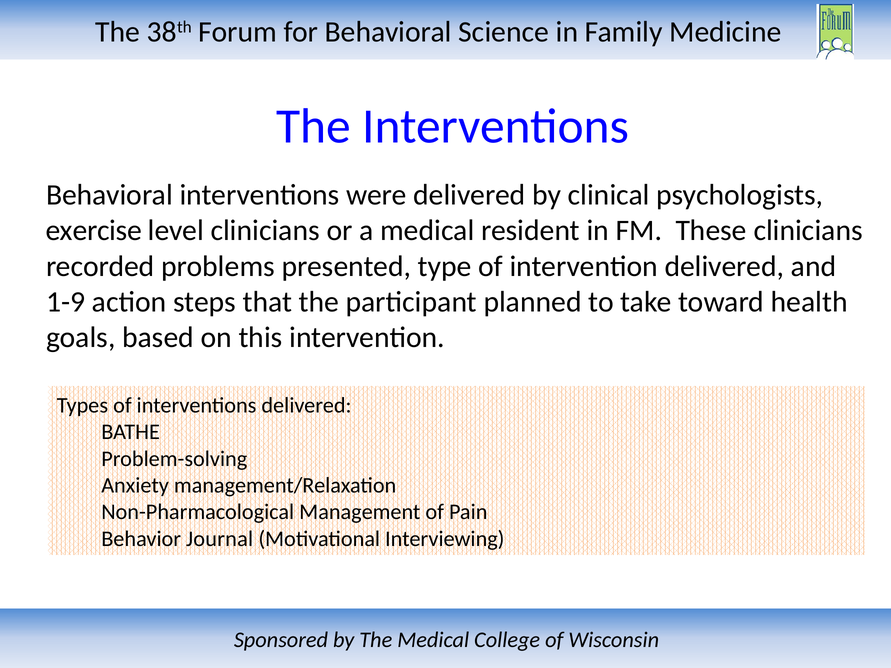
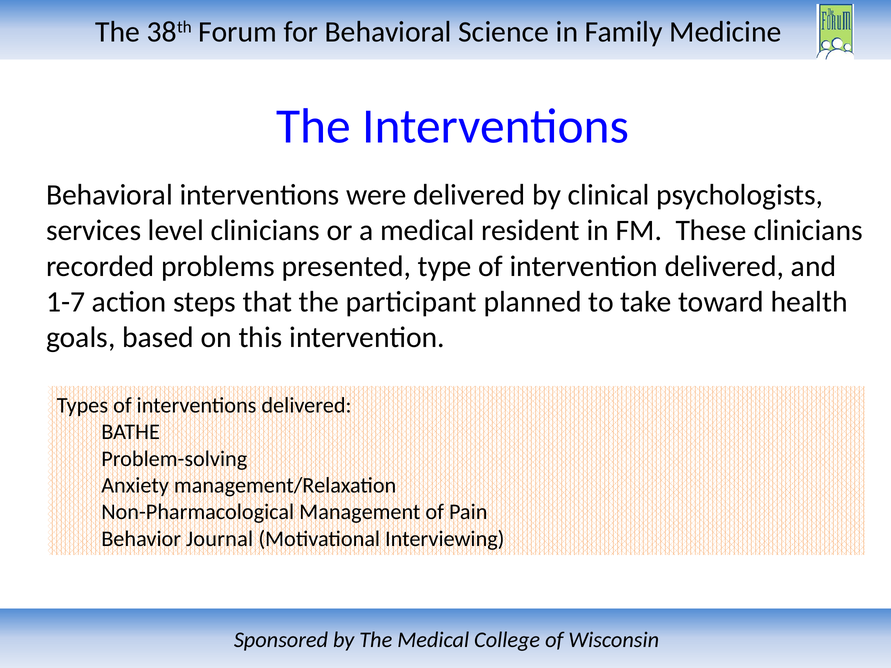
exercise: exercise -> services (94, 231)
1-9: 1-9 -> 1-7 (66, 302)
